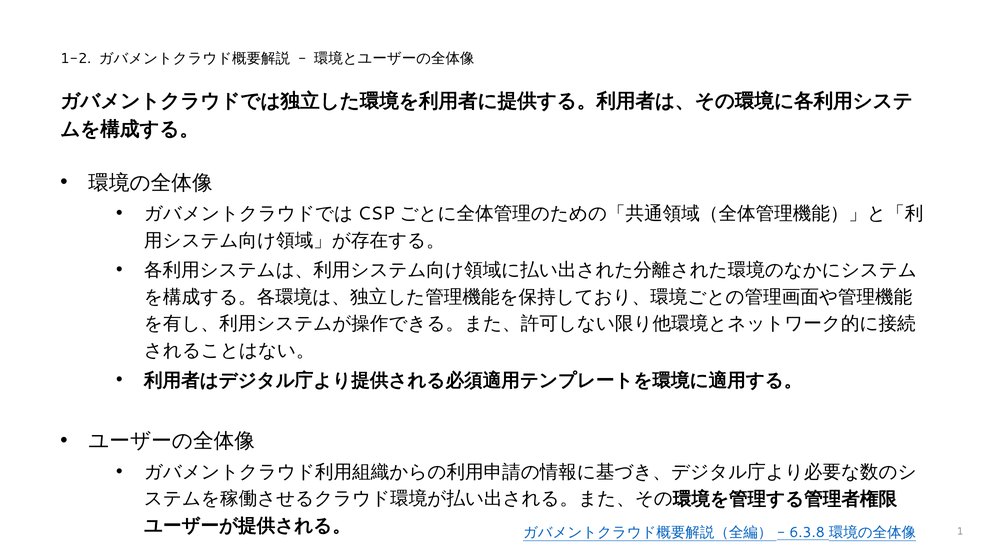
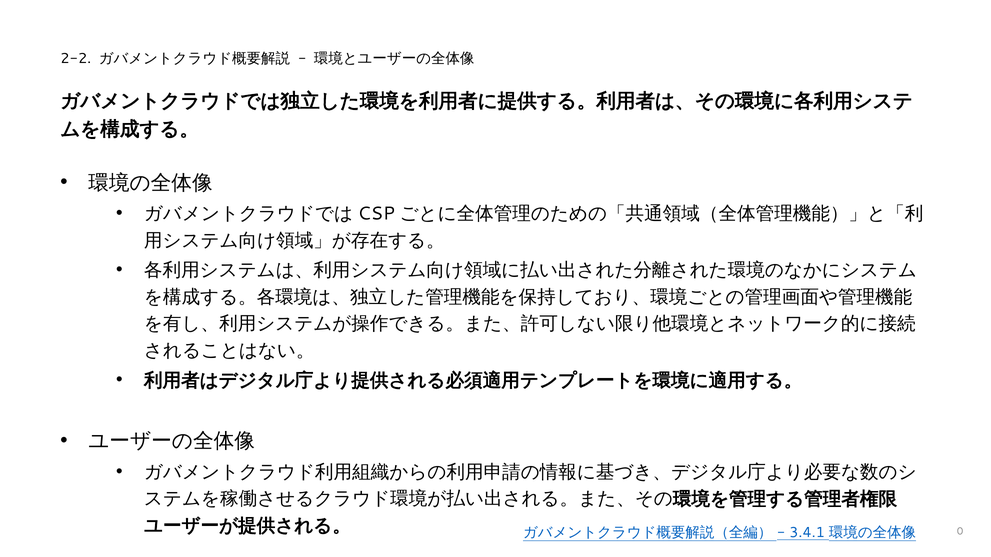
1-2: 1-2 -> 2-2 (76, 58)
1: 1 -> 0 (960, 532)
6.3.8: 6.3.8 -> 3.4.1 (807, 533)
